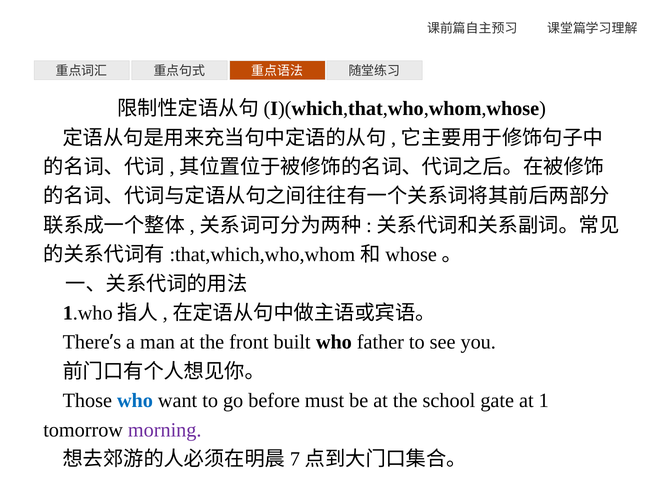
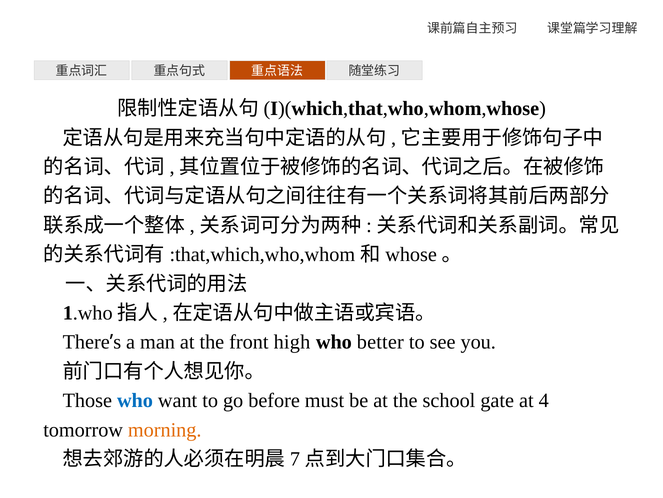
built: built -> high (292, 342)
father: father -> better (380, 342)
1: 1 -> 4 (544, 400)
morning colour: purple -> orange (165, 429)
